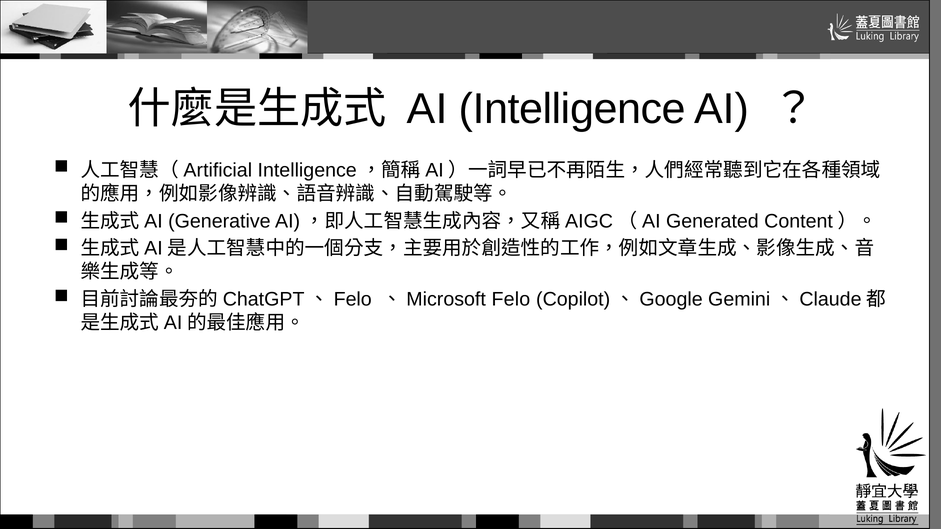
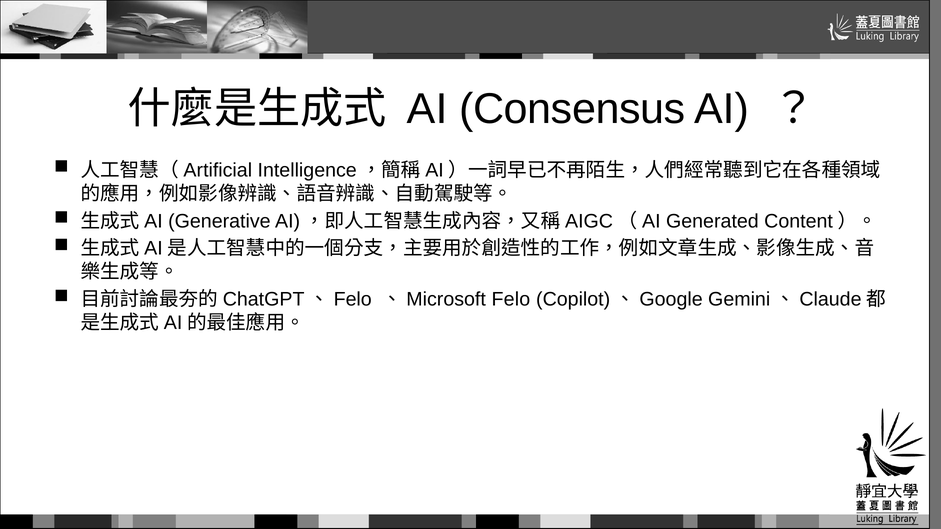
AI Intelligence: Intelligence -> Consensus (572, 109)
